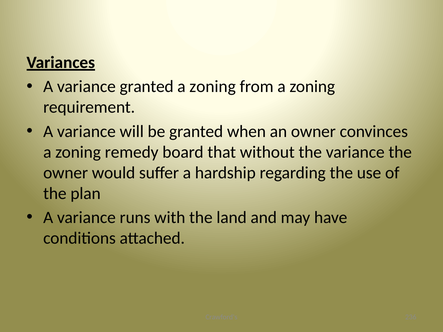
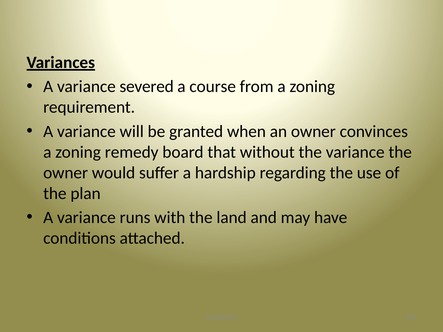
variance granted: granted -> severed (147, 87)
zoning: zoning -> course (213, 87)
